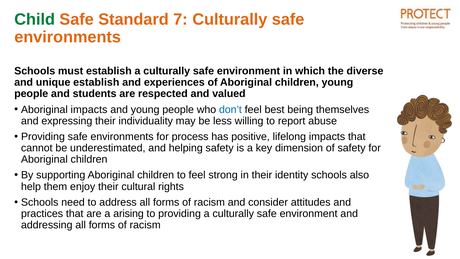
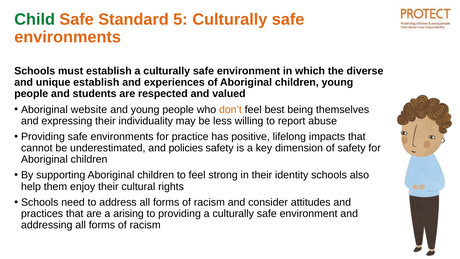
7: 7 -> 5 (180, 19)
Aboriginal impacts: impacts -> website (89, 109)
don’t colour: blue -> orange (230, 109)
process: process -> practice (190, 137)
helping: helping -> policies (186, 148)
